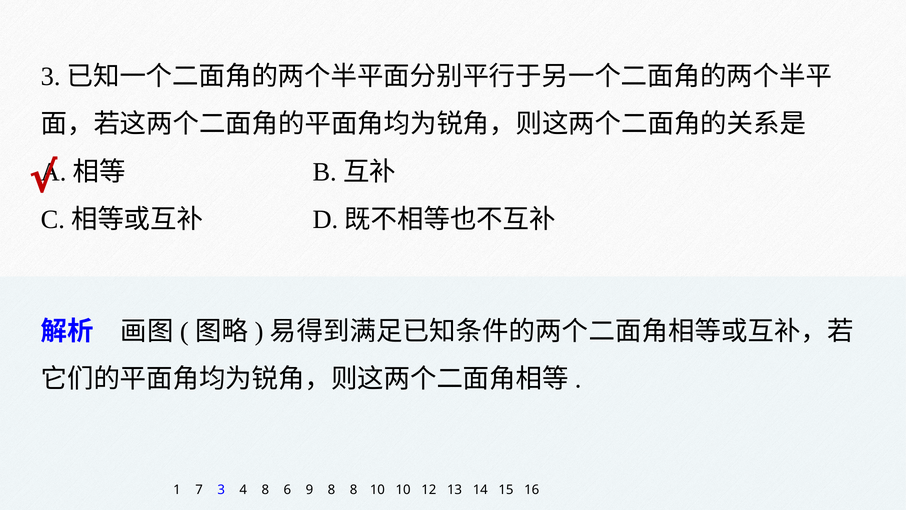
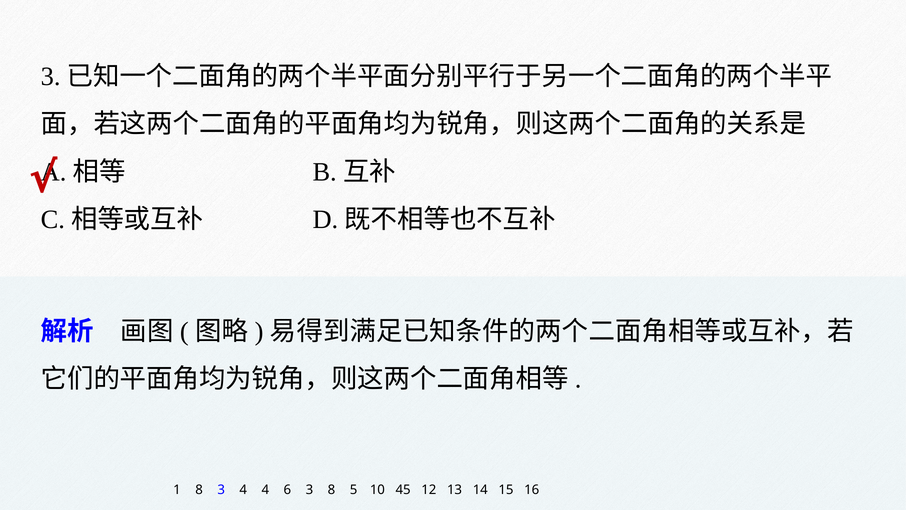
1 7: 7 -> 8 (199, 490)
4 8: 8 -> 4 (265, 490)
6 9: 9 -> 3 (309, 490)
8 8: 8 -> 5 (354, 490)
10 10: 10 -> 45 (403, 490)
